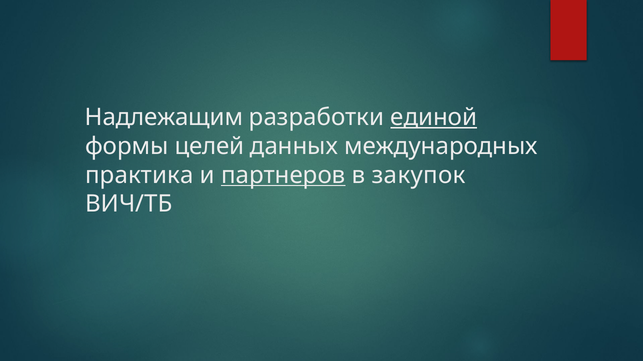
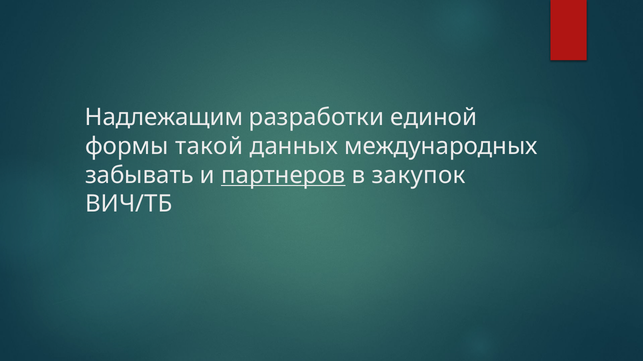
единой underline: present -> none (434, 118)
целей: целей -> такой (209, 147)
практика: практика -> забывать (139, 175)
